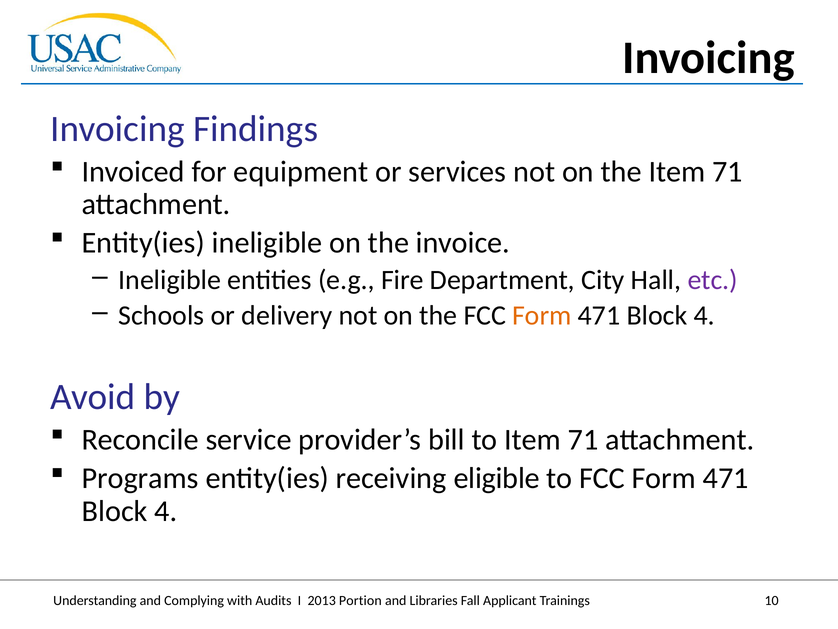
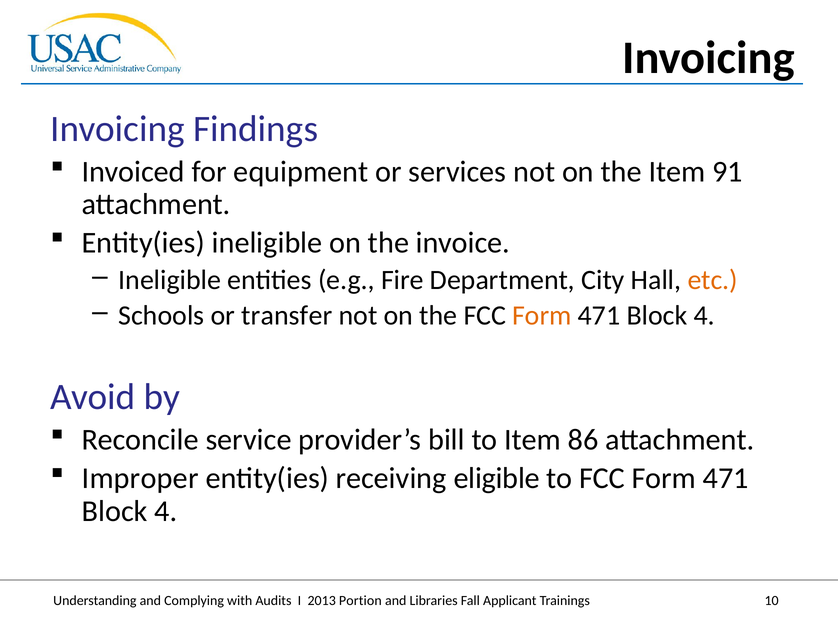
the Item 71: 71 -> 91 (727, 171)
etc colour: purple -> orange (713, 280)
delivery: delivery -> transfer (287, 315)
to Item 71: 71 -> 86 (583, 439)
Programs: Programs -> Improper (140, 478)
